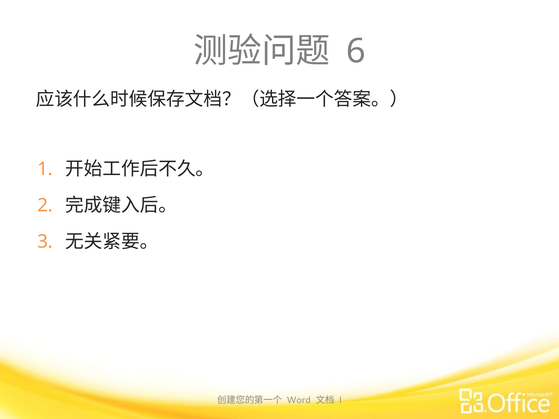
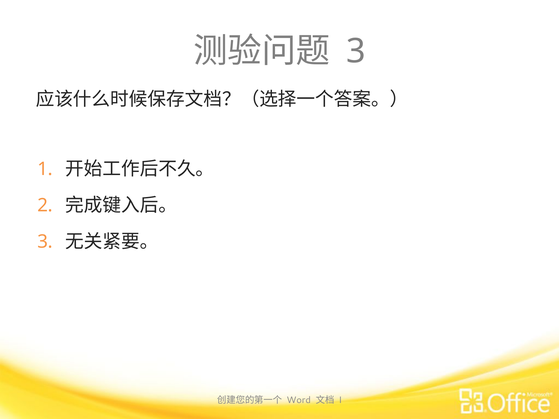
6: 6 -> 3 (356, 51)
